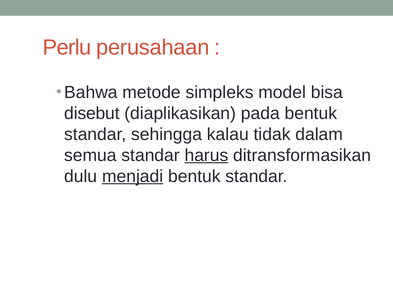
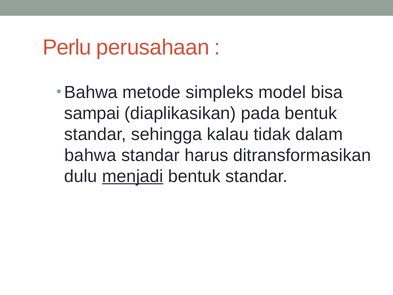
disebut: disebut -> sampai (92, 113)
semua: semua -> bahwa (90, 155)
harus underline: present -> none (206, 155)
